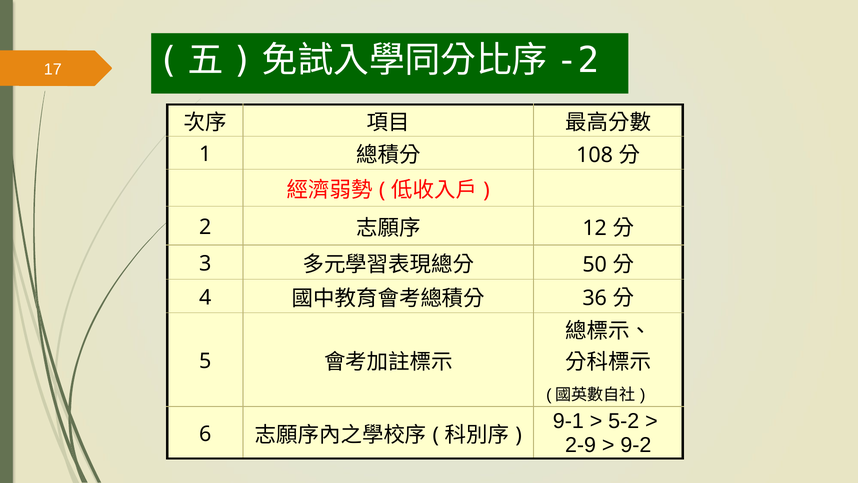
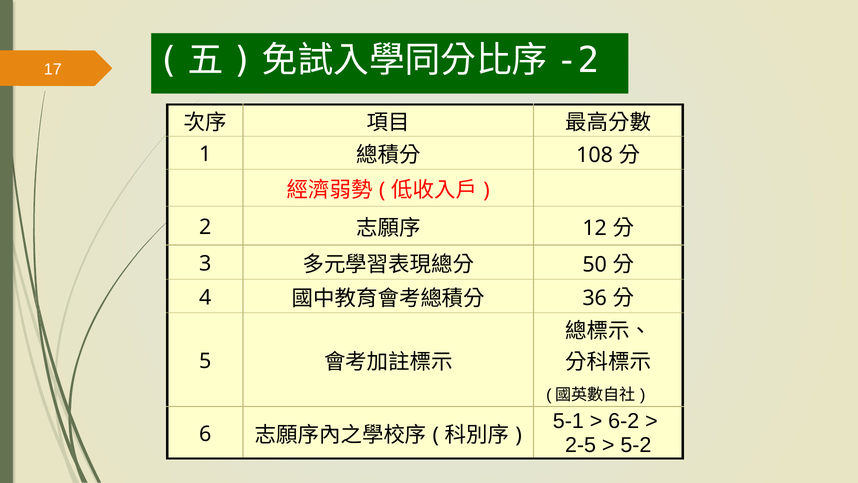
9-1: 9-1 -> 5-1 (568, 421)
5-2: 5-2 -> 6-2 (624, 421)
2-9: 2-9 -> 2-5 (581, 445)
9-2: 9-2 -> 5-2 (636, 445)
